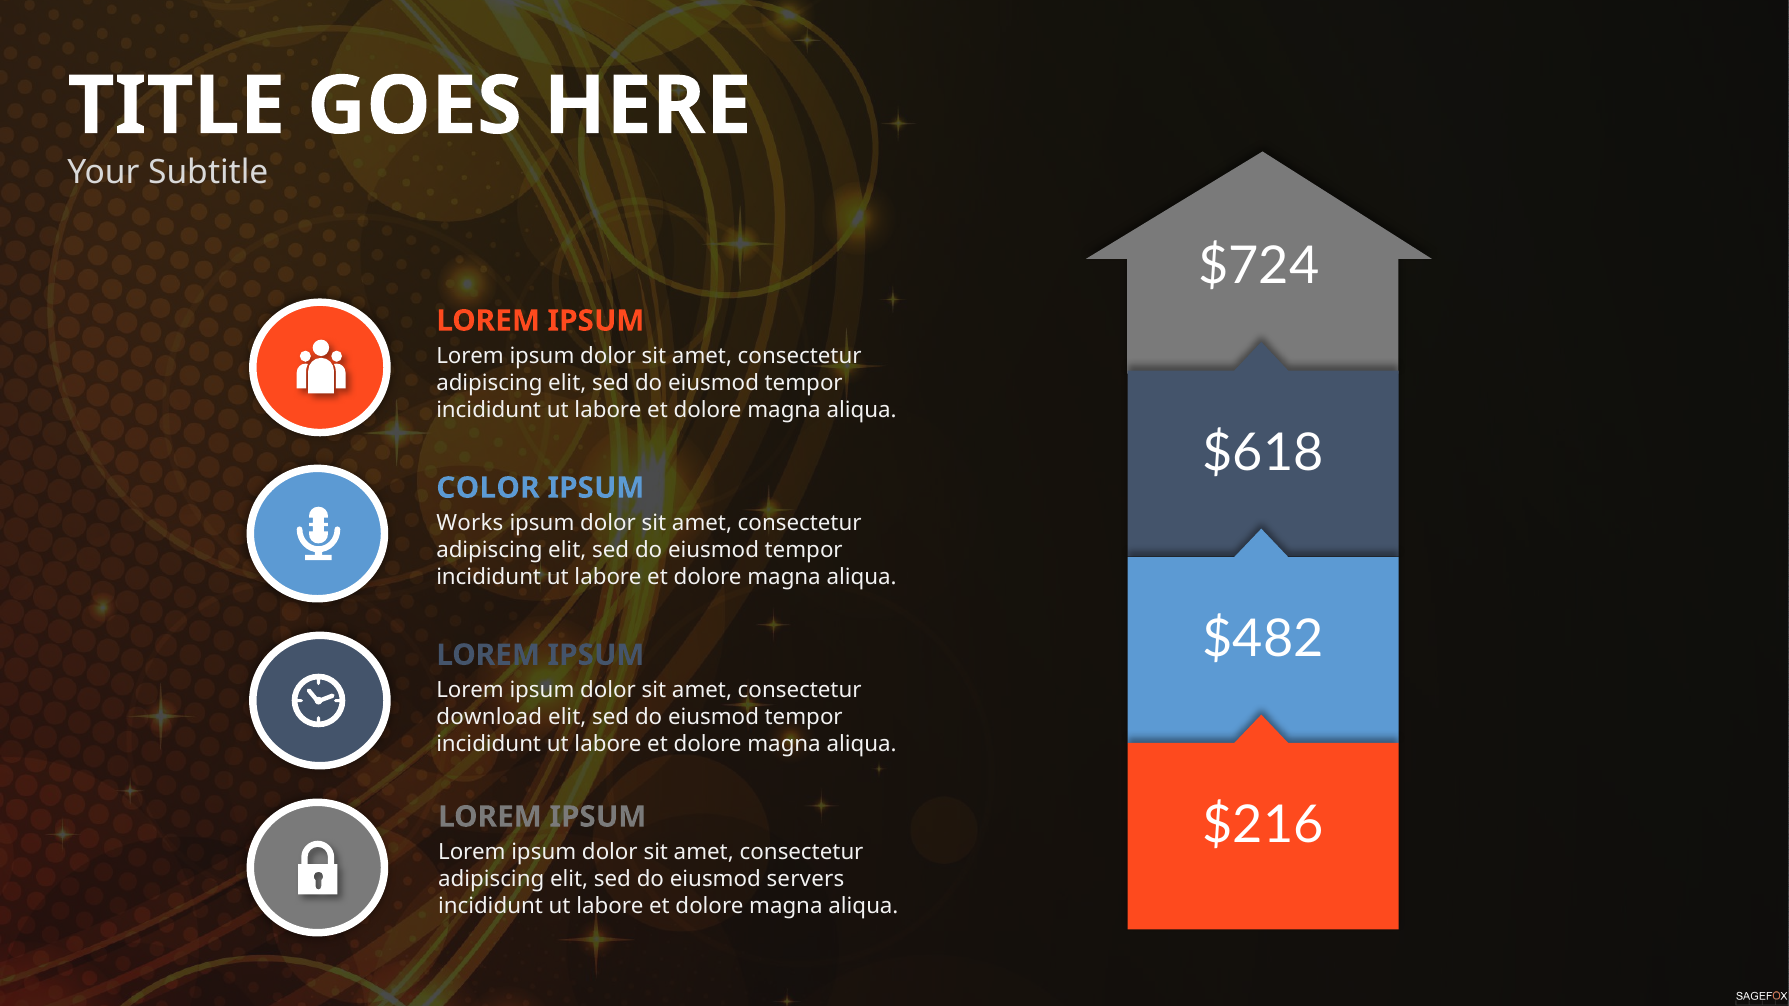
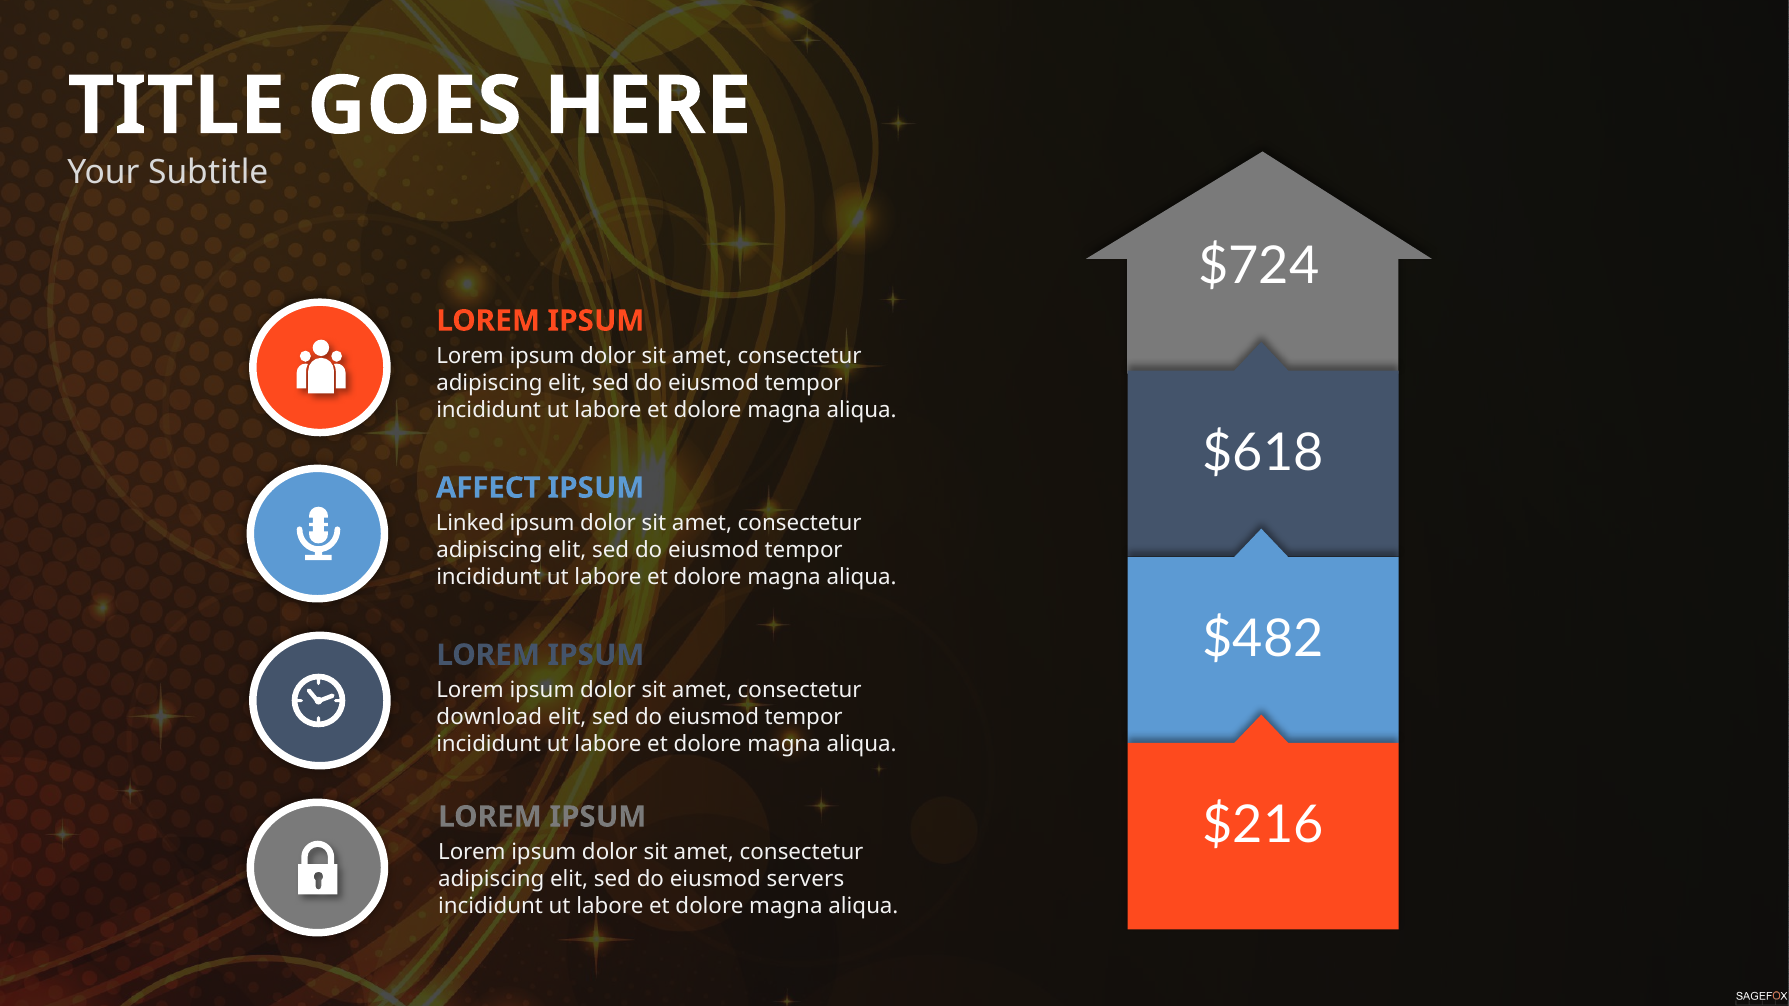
COLOR: COLOR -> AFFECT (488, 488)
Works: Works -> Linked (470, 523)
